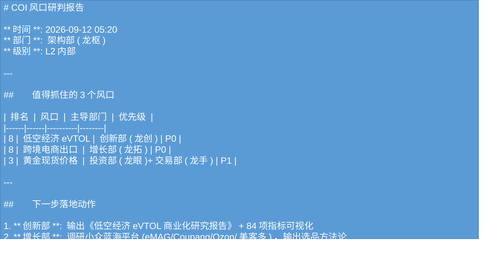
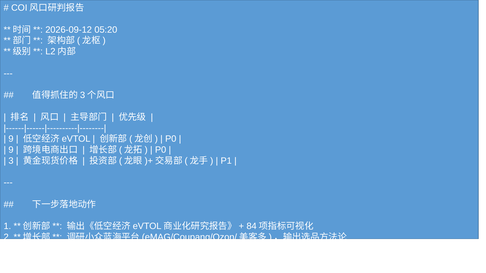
8: 8 -> 9 (11, 139)
8: 8 -> 9 (11, 150)
